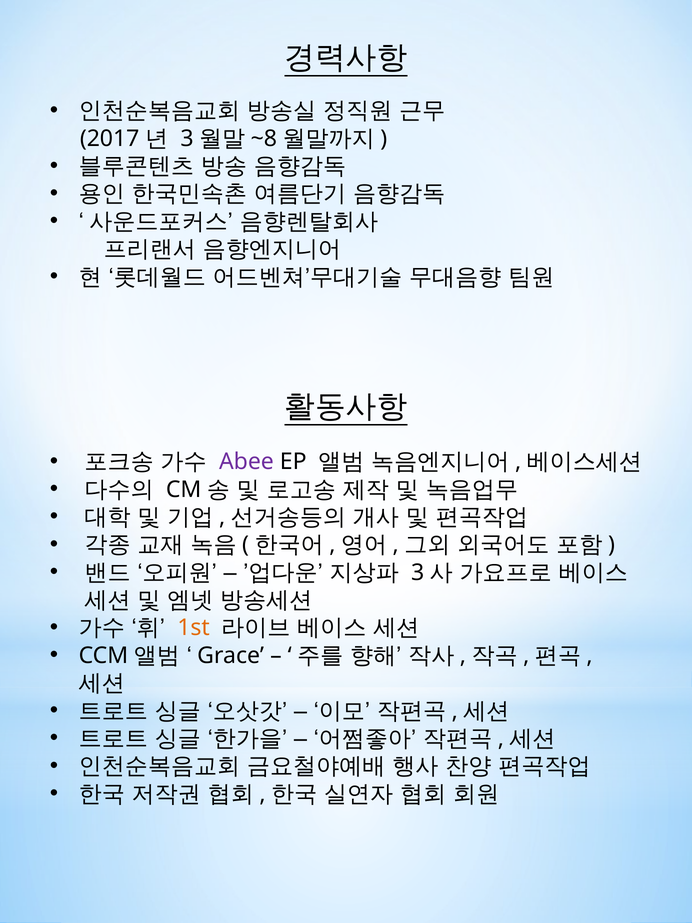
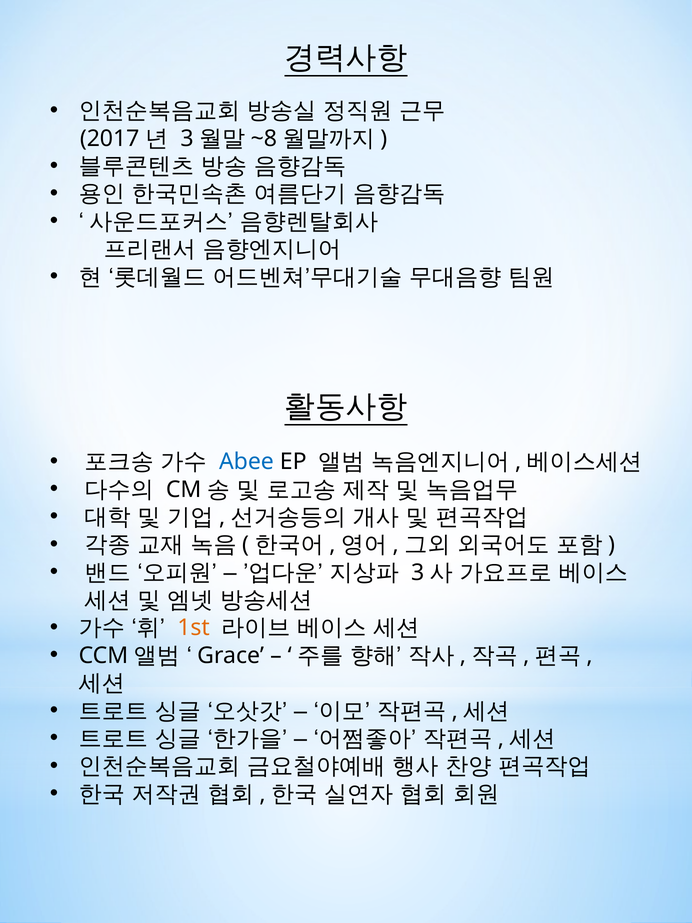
Abee colour: purple -> blue (246, 462)
